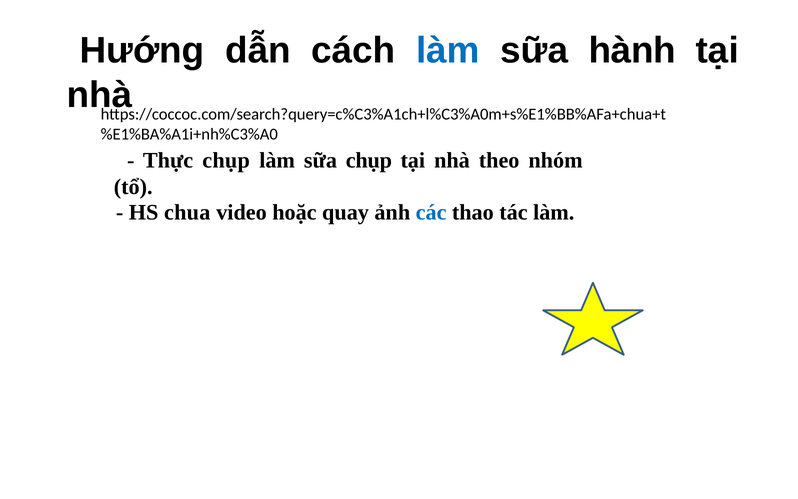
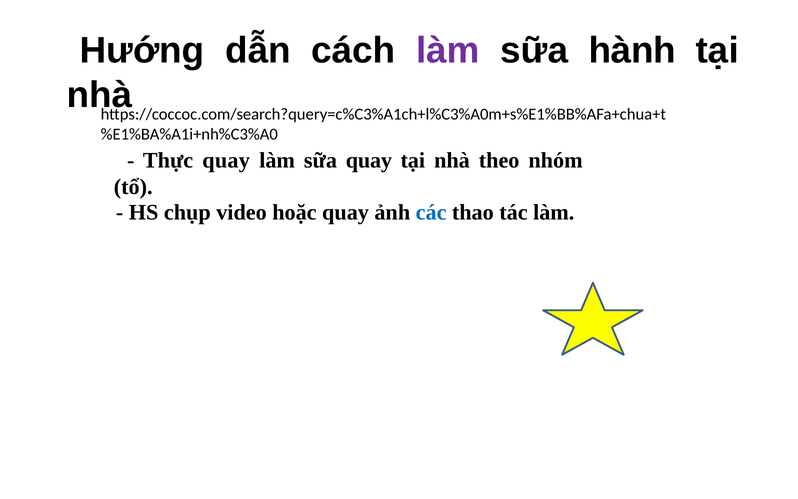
làm colour: blue -> purple (448, 50)
Thực chụp: chụp -> quay (226, 160)
sữa chụp: chụp -> quay (369, 160)
chua: chua -> chụp (187, 212)
